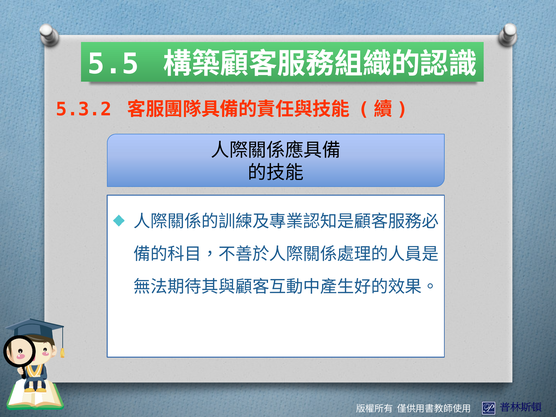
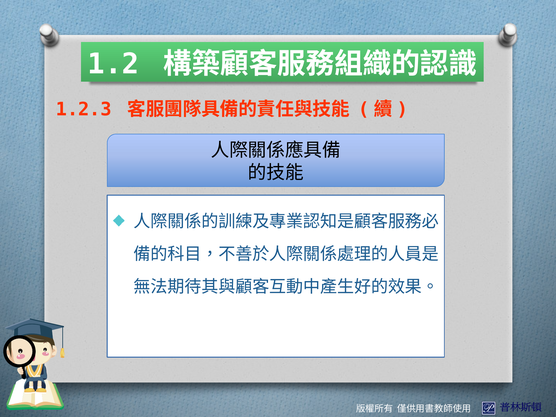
5.5: 5.5 -> 1.2 (113, 64)
5.3.2: 5.3.2 -> 1.2.3 (84, 109)
